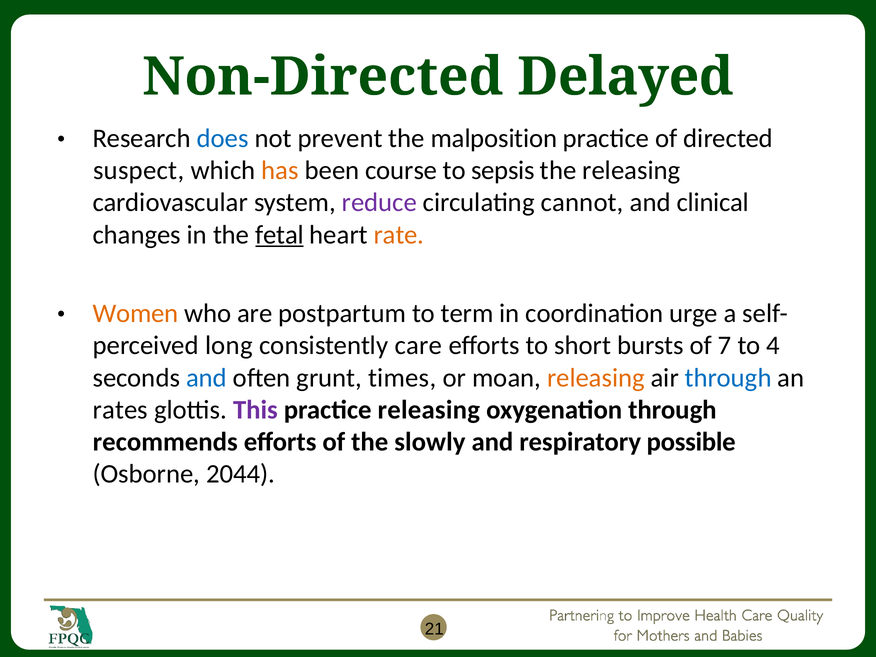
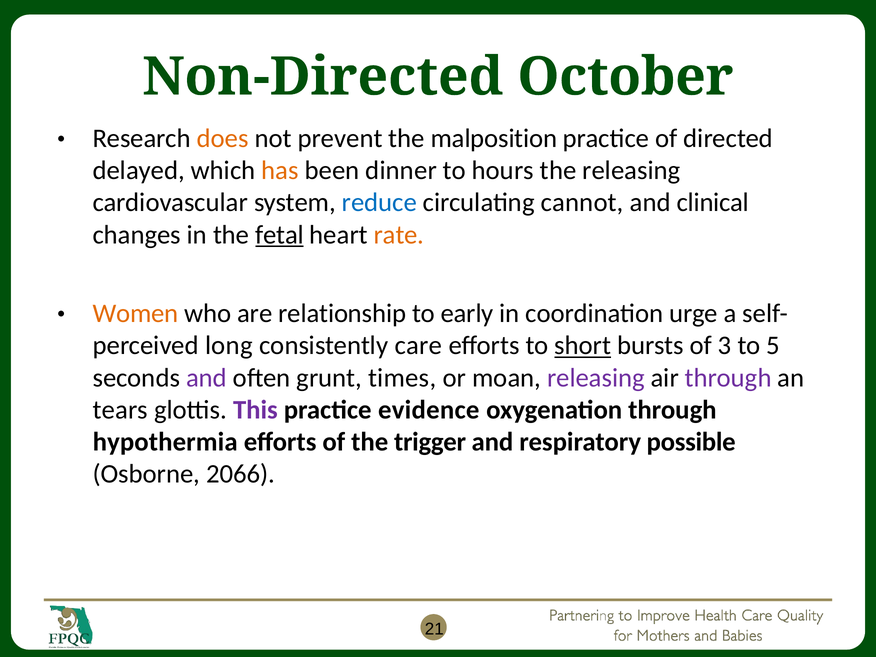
Delayed: Delayed -> October (625, 77)
does colour: blue -> orange (223, 138)
suspect: suspect -> delayed (139, 170)
course: course -> dinner (401, 170)
sepsis: sepsis -> hours (503, 170)
reduce colour: purple -> blue (379, 203)
postpartum: postpartum -> relationship (342, 314)
term: term -> early (467, 314)
short underline: none -> present (583, 346)
7: 7 -> 3 (725, 346)
4: 4 -> 5 (773, 346)
and colour: blue -> purple (207, 378)
releasing colour: orange -> purple (596, 378)
through colour: blue -> purple (728, 378)
rates: rates -> tears (120, 410)
practice releasing: releasing -> evidence (429, 410)
recommends: recommends -> hypothermia (165, 442)
slowly: slowly -> trigger (430, 442)
2044: 2044 -> 2066 (241, 474)
